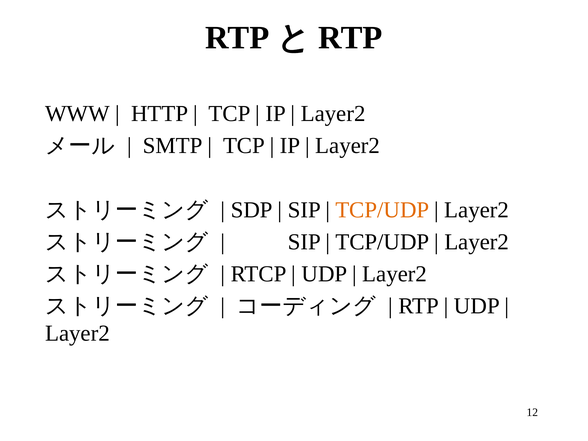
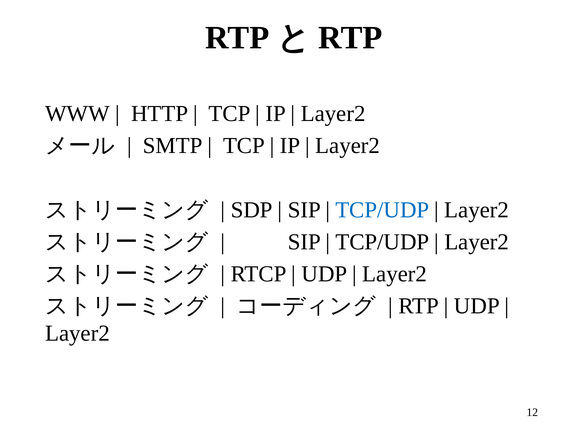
TCP/UDP colour: orange -> blue (382, 210)
